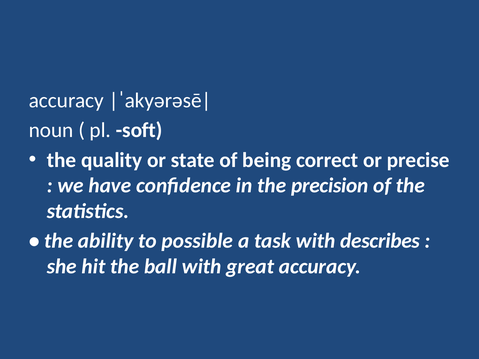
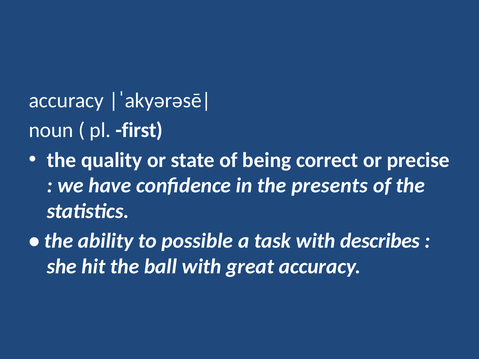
soft: soft -> first (139, 130)
precision: precision -> presents (330, 186)
